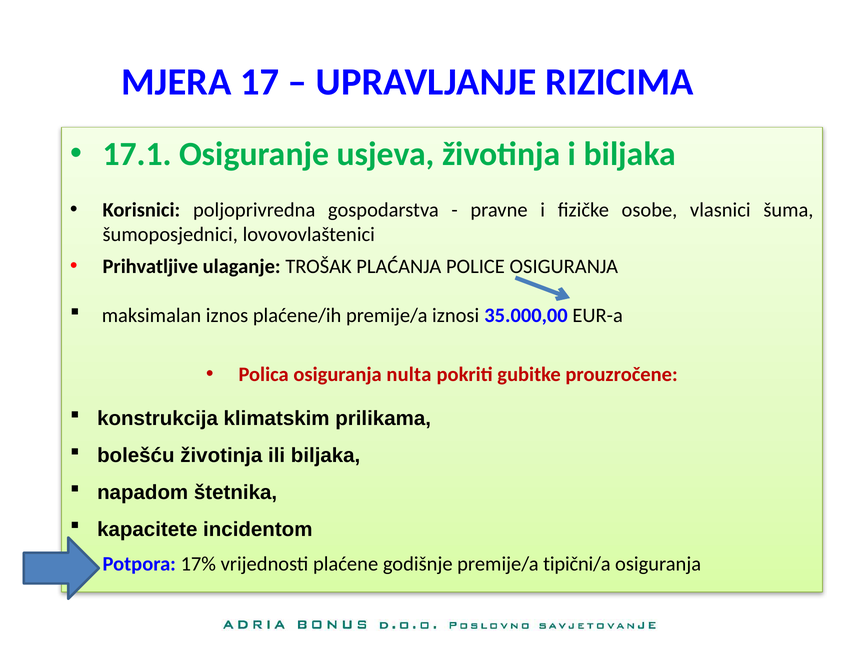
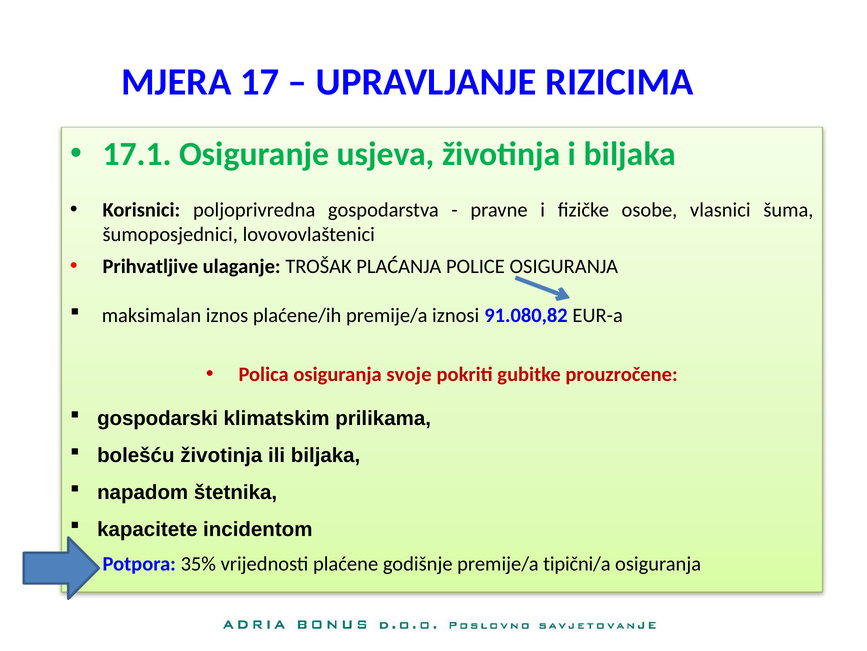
35.000,00: 35.000,00 -> 91.080,82 (526, 315)
nulta: nulta -> svoje (409, 374)
konstrukcija: konstrukcija -> gospodarski (158, 418)
17%: 17% -> 35% (198, 563)
